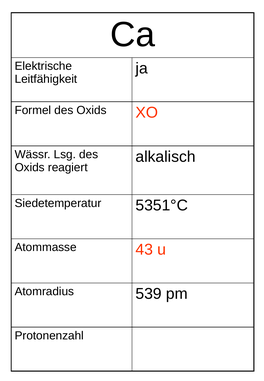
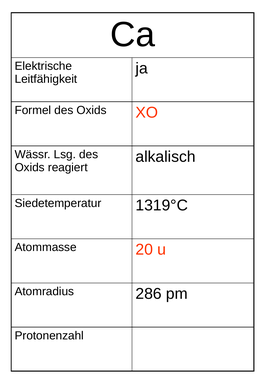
5351°C: 5351°C -> 1319°C (162, 206)
43: 43 -> 20 (144, 250)
539: 539 -> 286 (149, 294)
